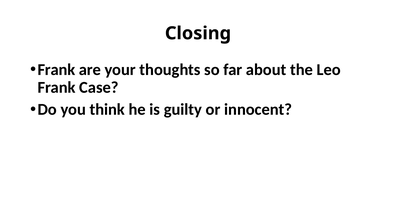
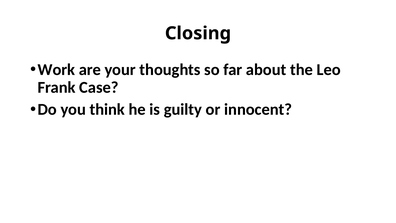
Frank: Frank -> Work (56, 70)
